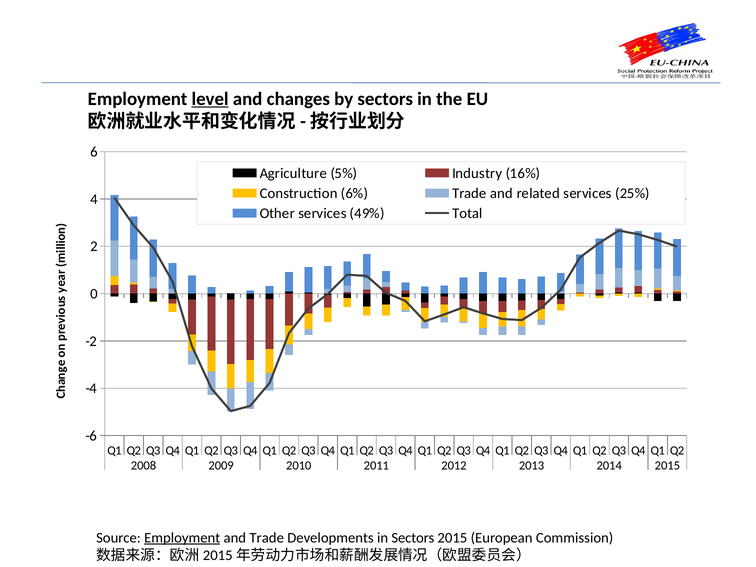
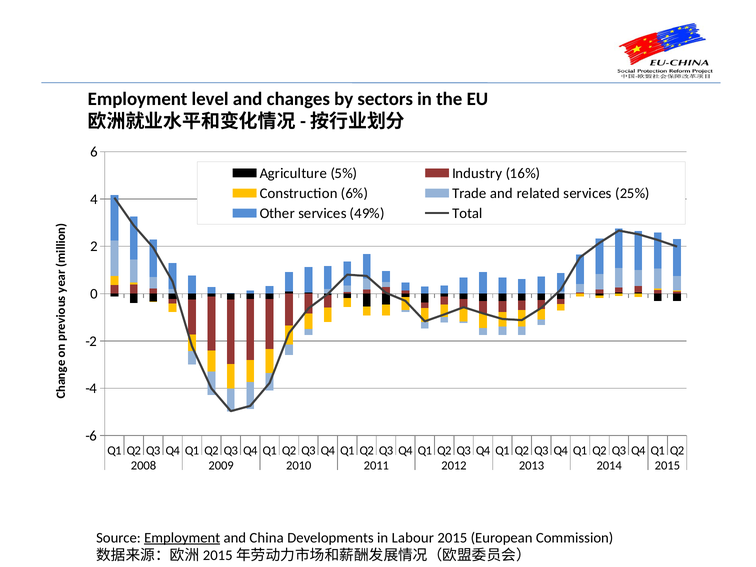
level underline: present -> none (210, 99)
and Trade: Trade -> China (267, 538)
in Sectors: Sectors -> Labour (413, 538)
